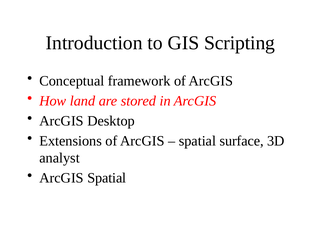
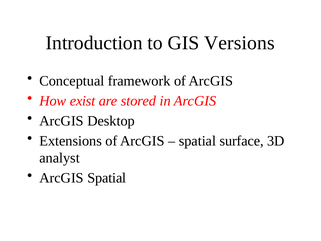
Scripting: Scripting -> Versions (239, 43)
land: land -> exist (83, 101)
